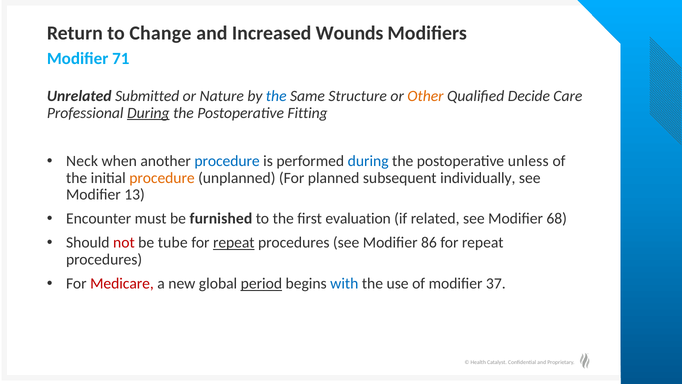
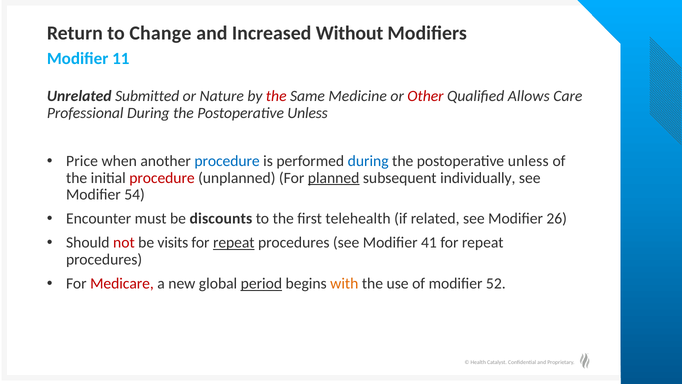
Wounds: Wounds -> Without (350, 33)
71: 71 -> 11 (121, 59)
the colour: blue -> red (276, 96)
Structure: Structure -> Medicine (358, 96)
Other colour: orange -> red (425, 96)
Decide: Decide -> Allows (529, 96)
During underline: present -> none (148, 113)
Fitting: Fitting -> Unless (308, 113)
Neck: Neck -> Price (82, 161)
procedure colour: orange -> red (162, 178)
planned underline: none -> present (334, 178)
13: 13 -> 54 (135, 195)
furnished: furnished -> discounts (221, 219)
evaluation: evaluation -> telehealth (358, 219)
68: 68 -> 26 (557, 219)
tube: tube -> visits (173, 243)
86: 86 -> 41 (429, 243)
with colour: blue -> orange (344, 283)
37: 37 -> 52 (496, 283)
